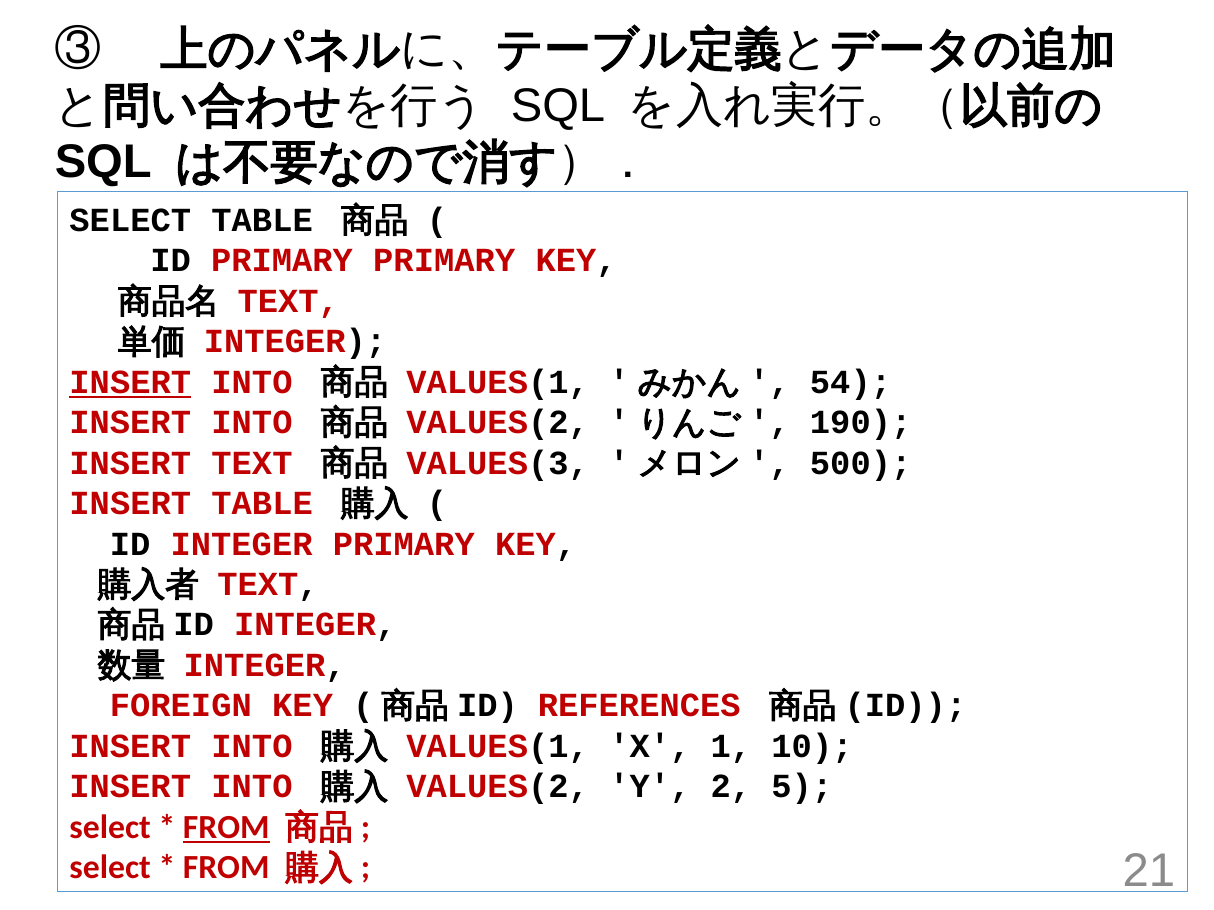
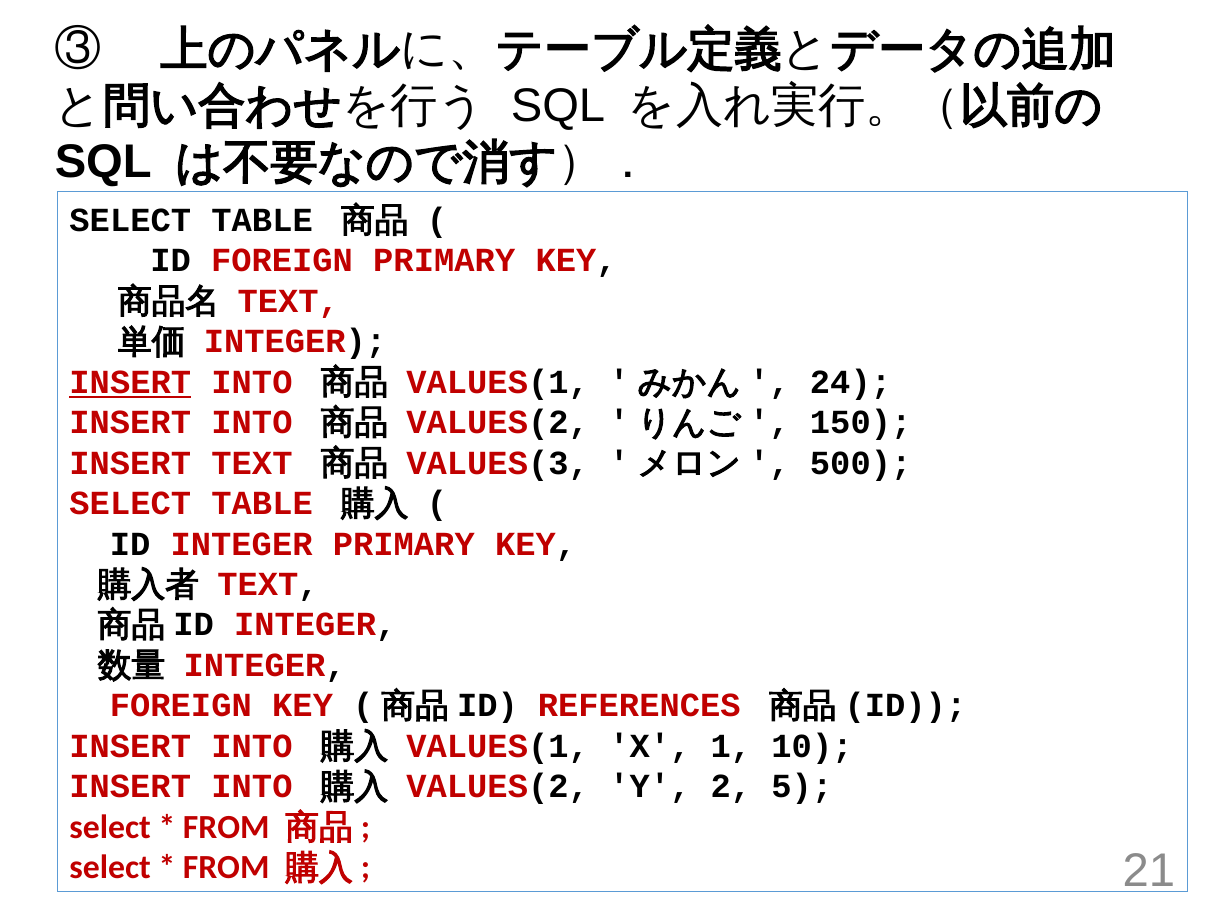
ID PRIMARY: PRIMARY -> FOREIGN (282, 261)
54: 54 -> 24 (850, 382)
190: 190 -> 150 (861, 423)
INSERT: INSERT -> SELECT (130, 504)
FROM underline: present -> none (226, 828)
